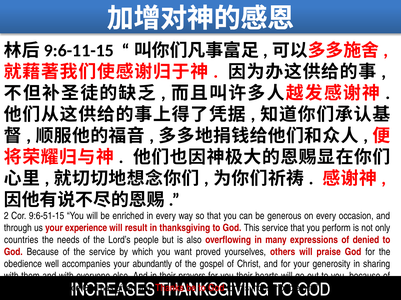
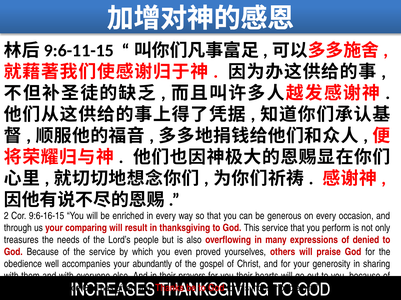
9:6-51-15: 9:6-51-15 -> 9:6-16-15 (47, 217)
experience: experience -> comparing (86, 229)
countries: countries -> treasures (21, 241)
want: want -> even (183, 253)
